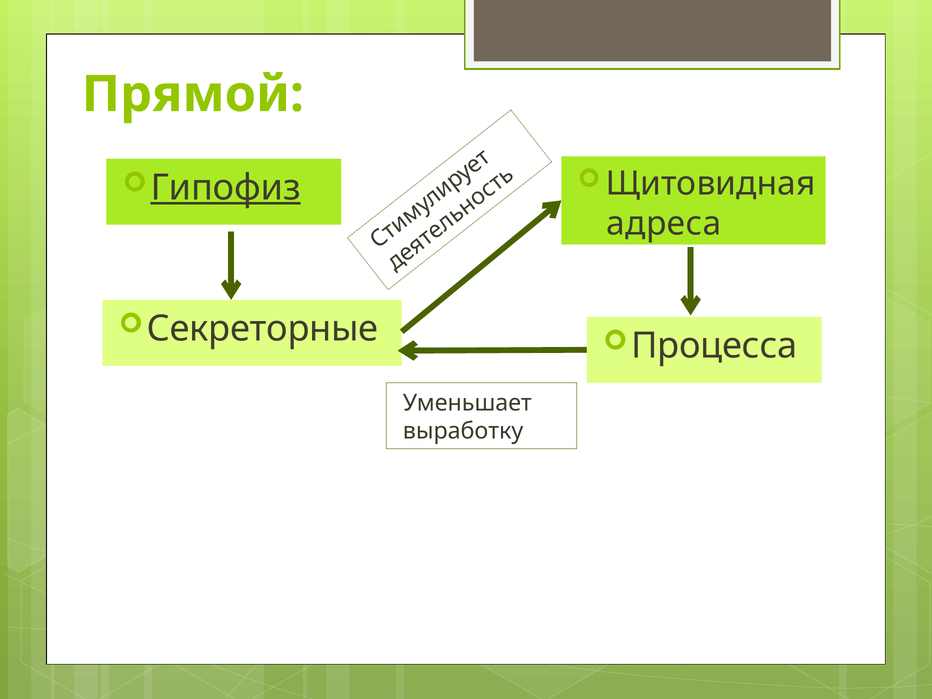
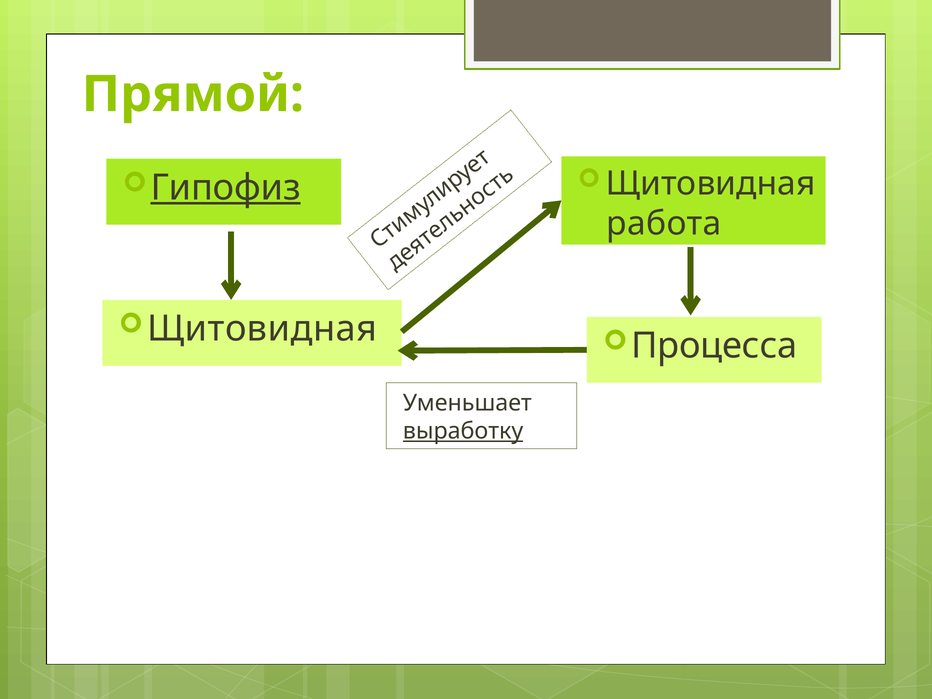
адреса: адреса -> работа (664, 224)
Секреторные: Секреторные -> Щитовидная (262, 329)
выработку underline: none -> present (463, 431)
